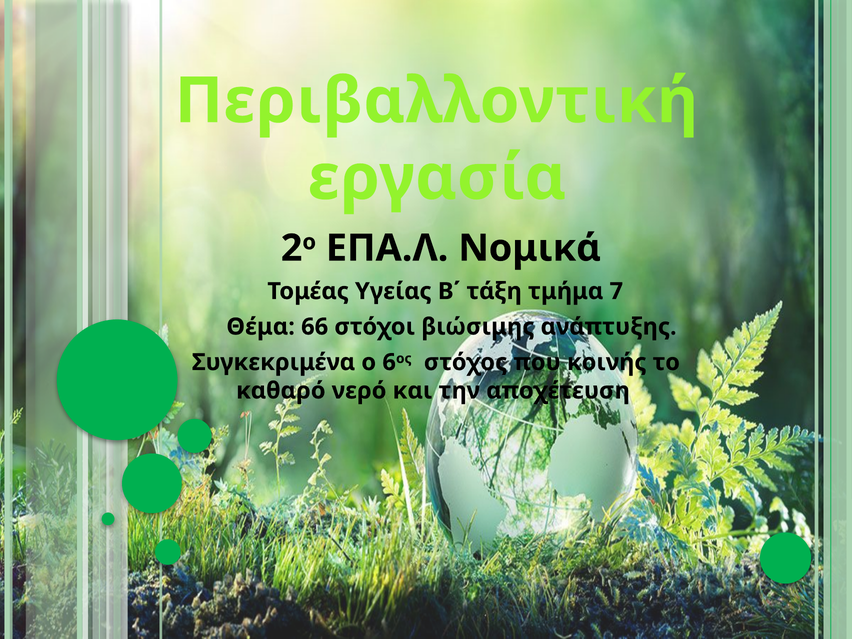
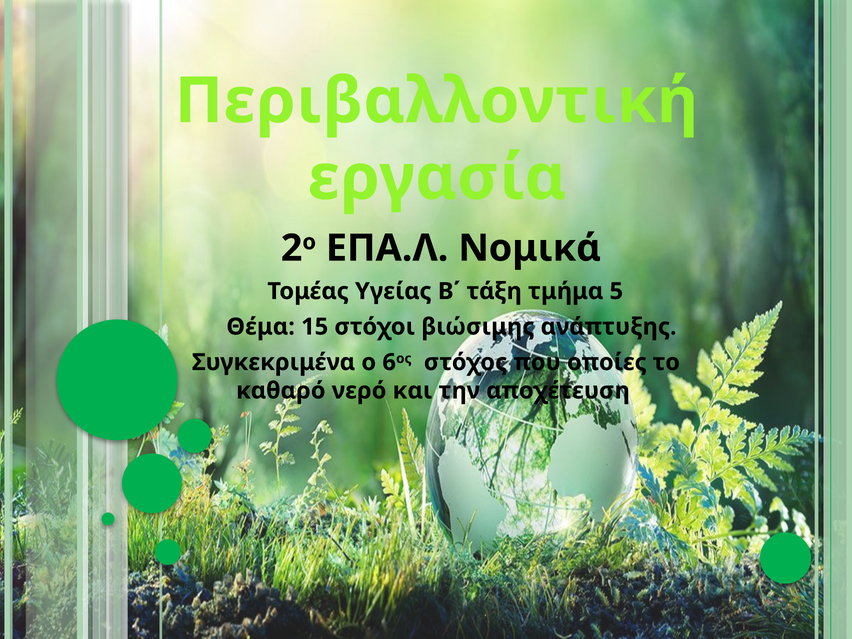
7: 7 -> 5 (616, 291)
66: 66 -> 15 (315, 327)
κοινής: κοινής -> οποίες (607, 362)
